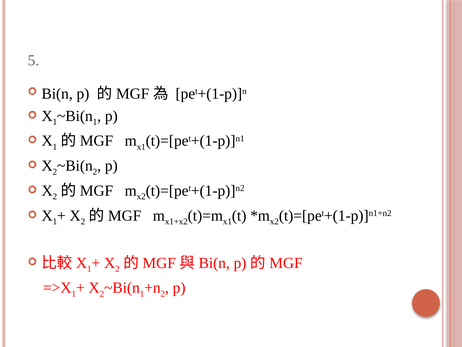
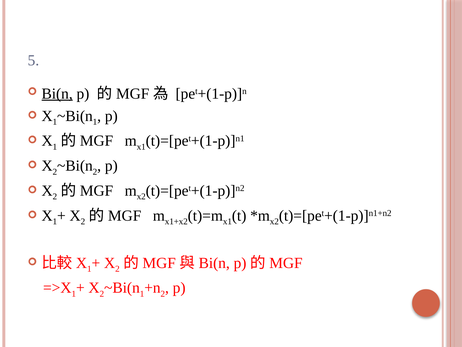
Bi(n underline: none -> present (57, 93)
